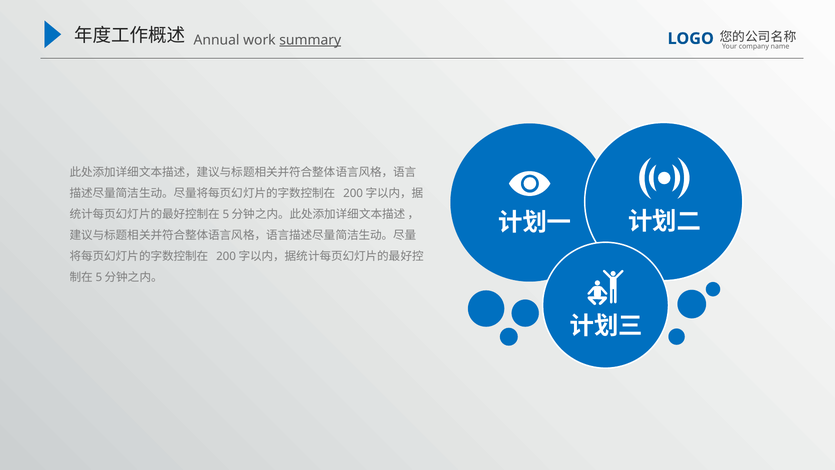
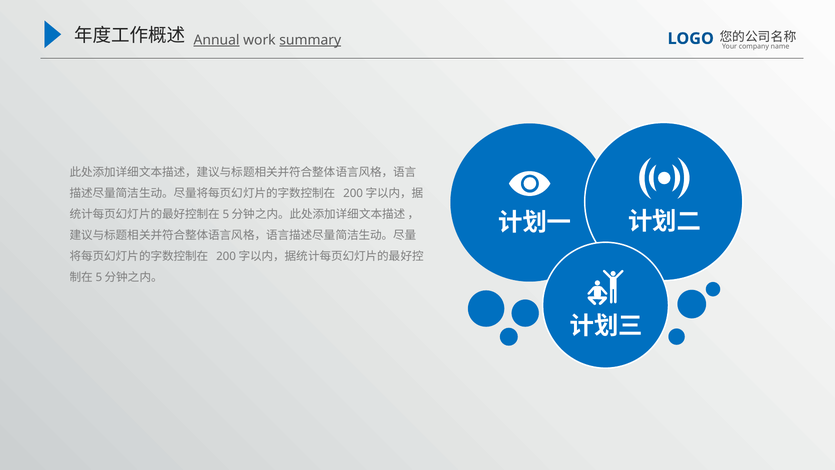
Annual underline: none -> present (217, 40)
